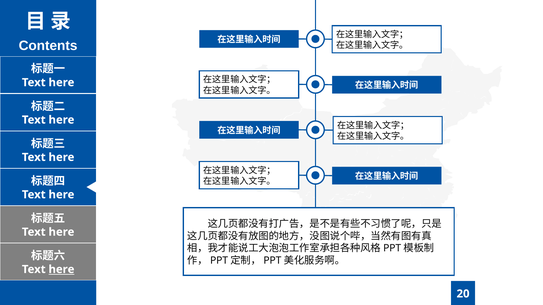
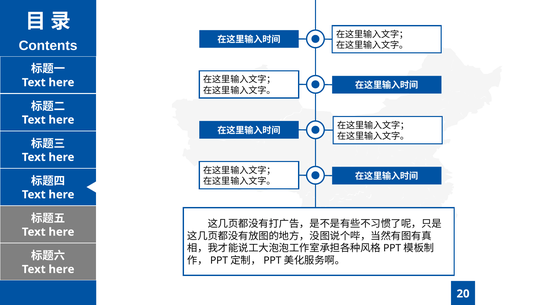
here underline: present -> none (61, 270)
